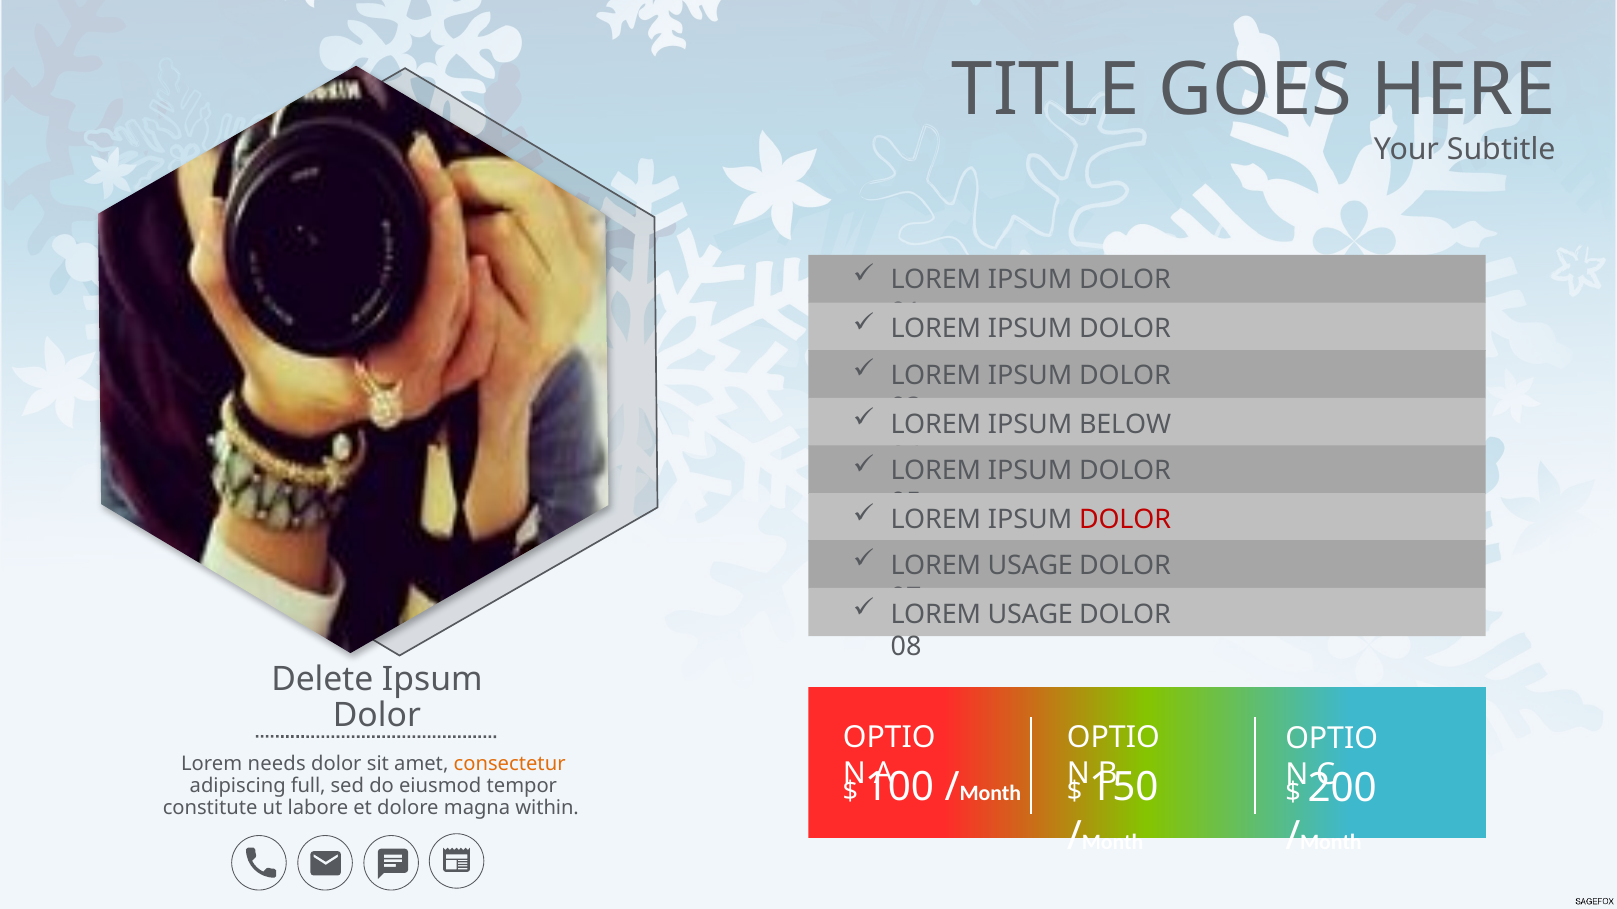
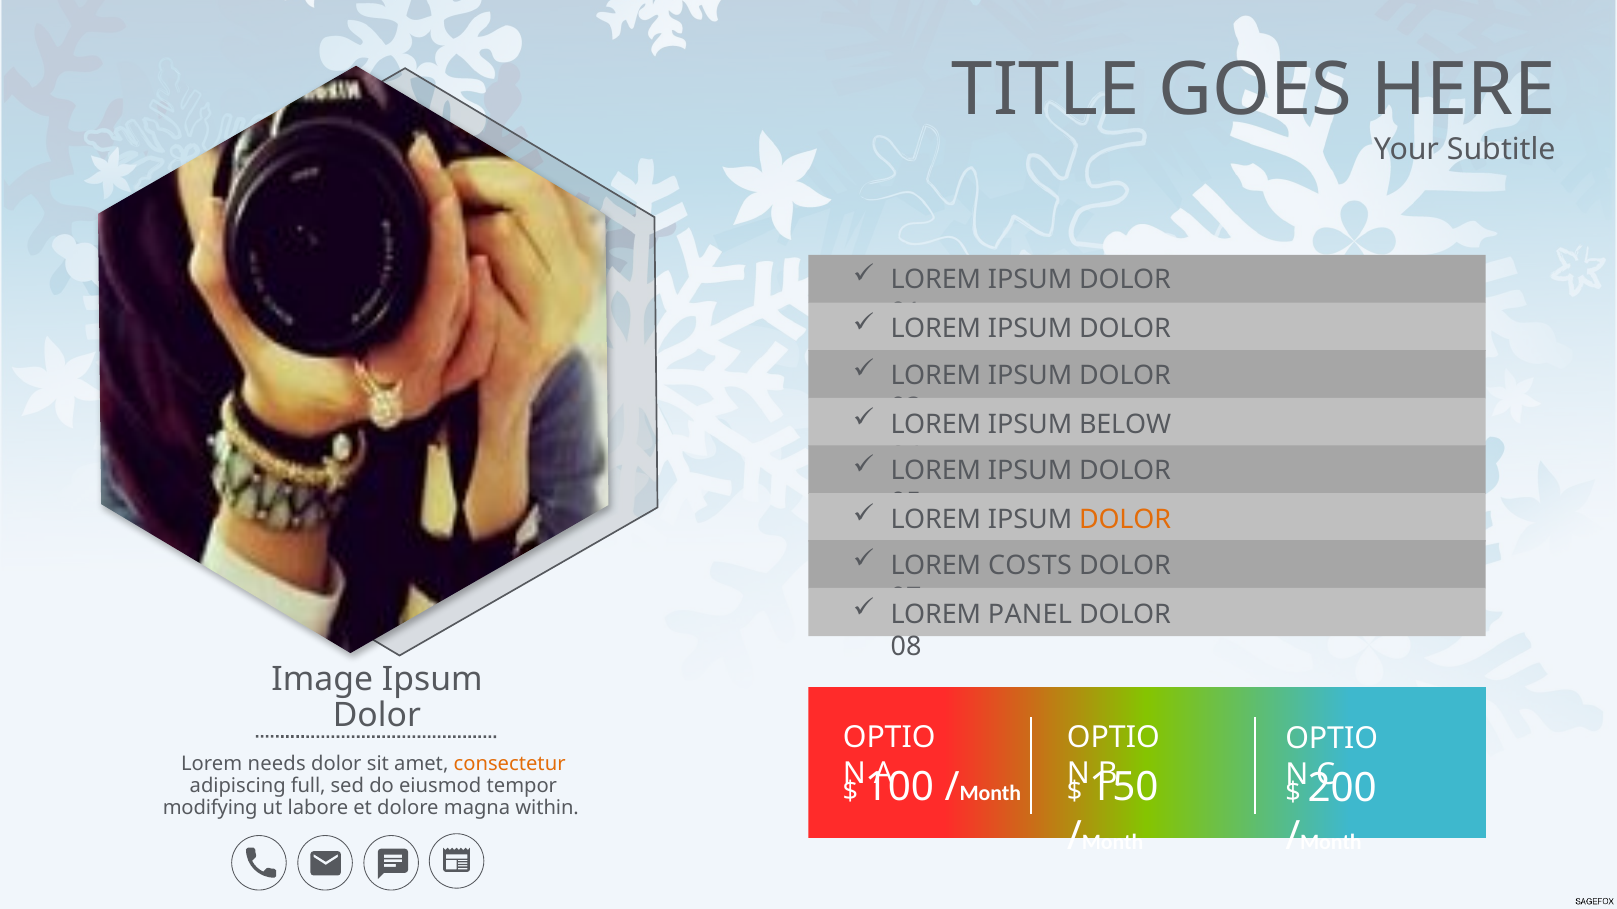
DOLOR colour: red -> orange (1125, 520)
USAGE: USAGE -> COSTS (1030, 566)
USAGE: USAGE -> PANEL (1030, 615)
Delete: Delete -> Image (322, 680)
constitute: constitute -> modifying (210, 808)
